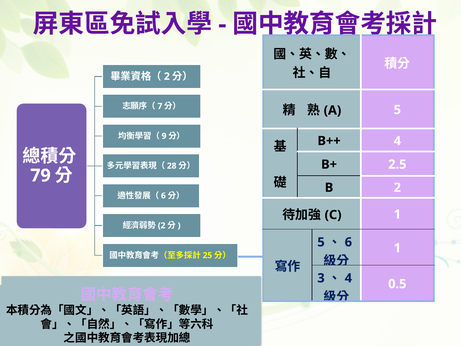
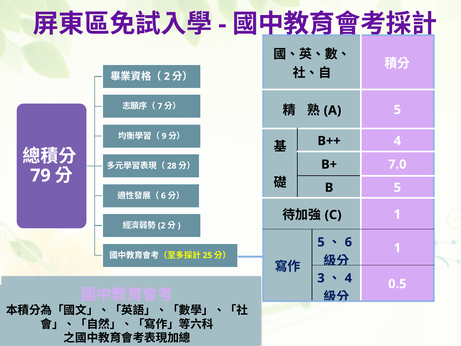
2.5: 2.5 -> 7.0 (397, 164)
B 2: 2 -> 5 (397, 187)
